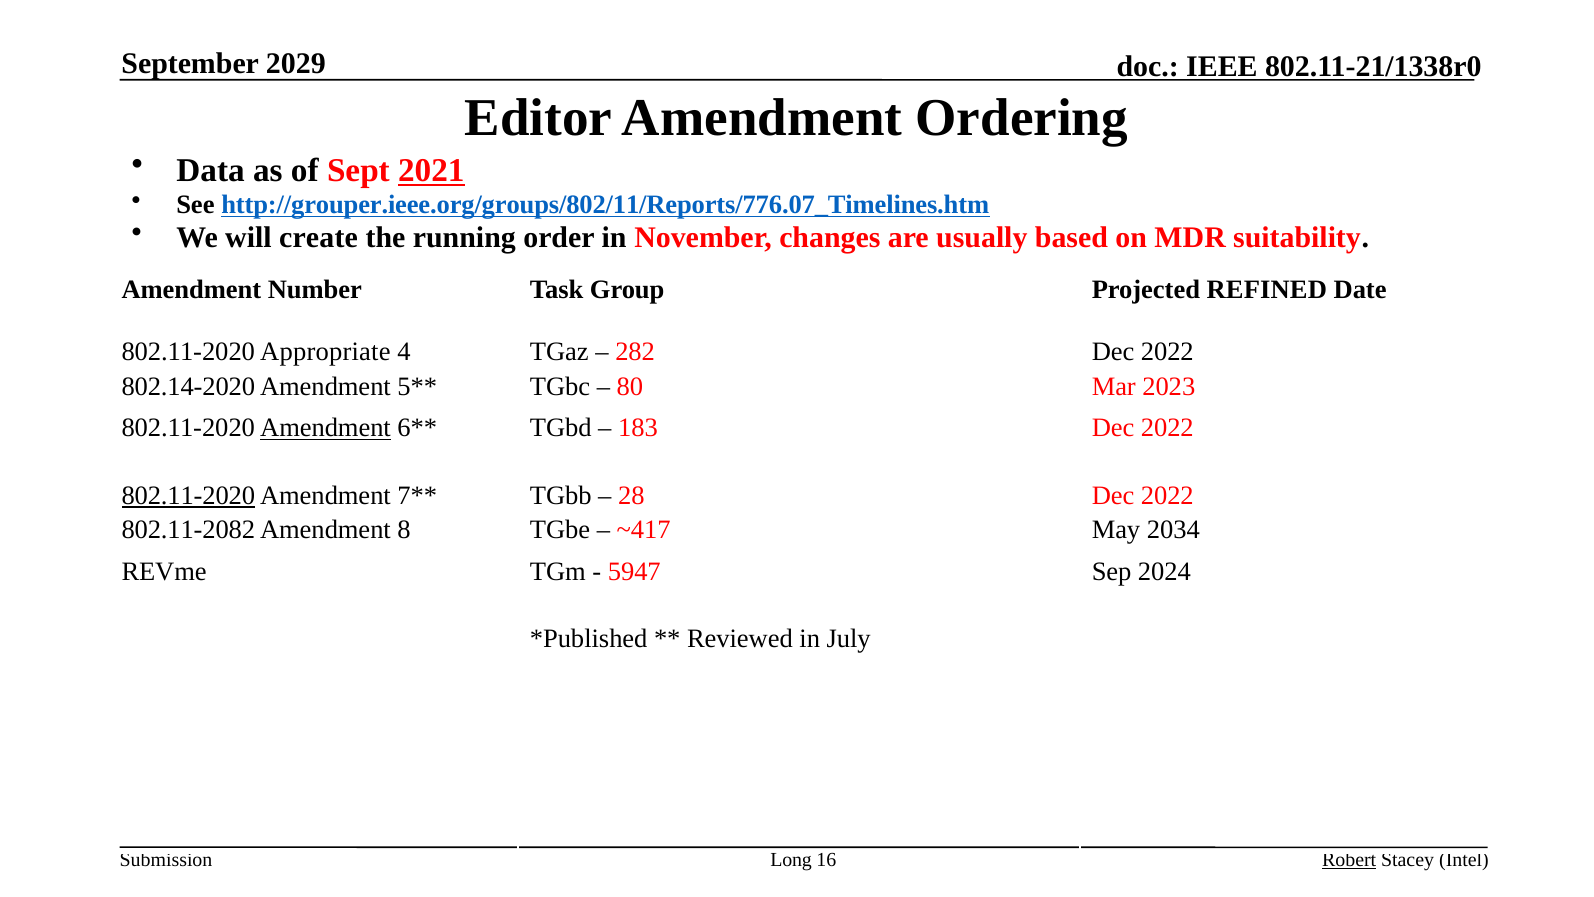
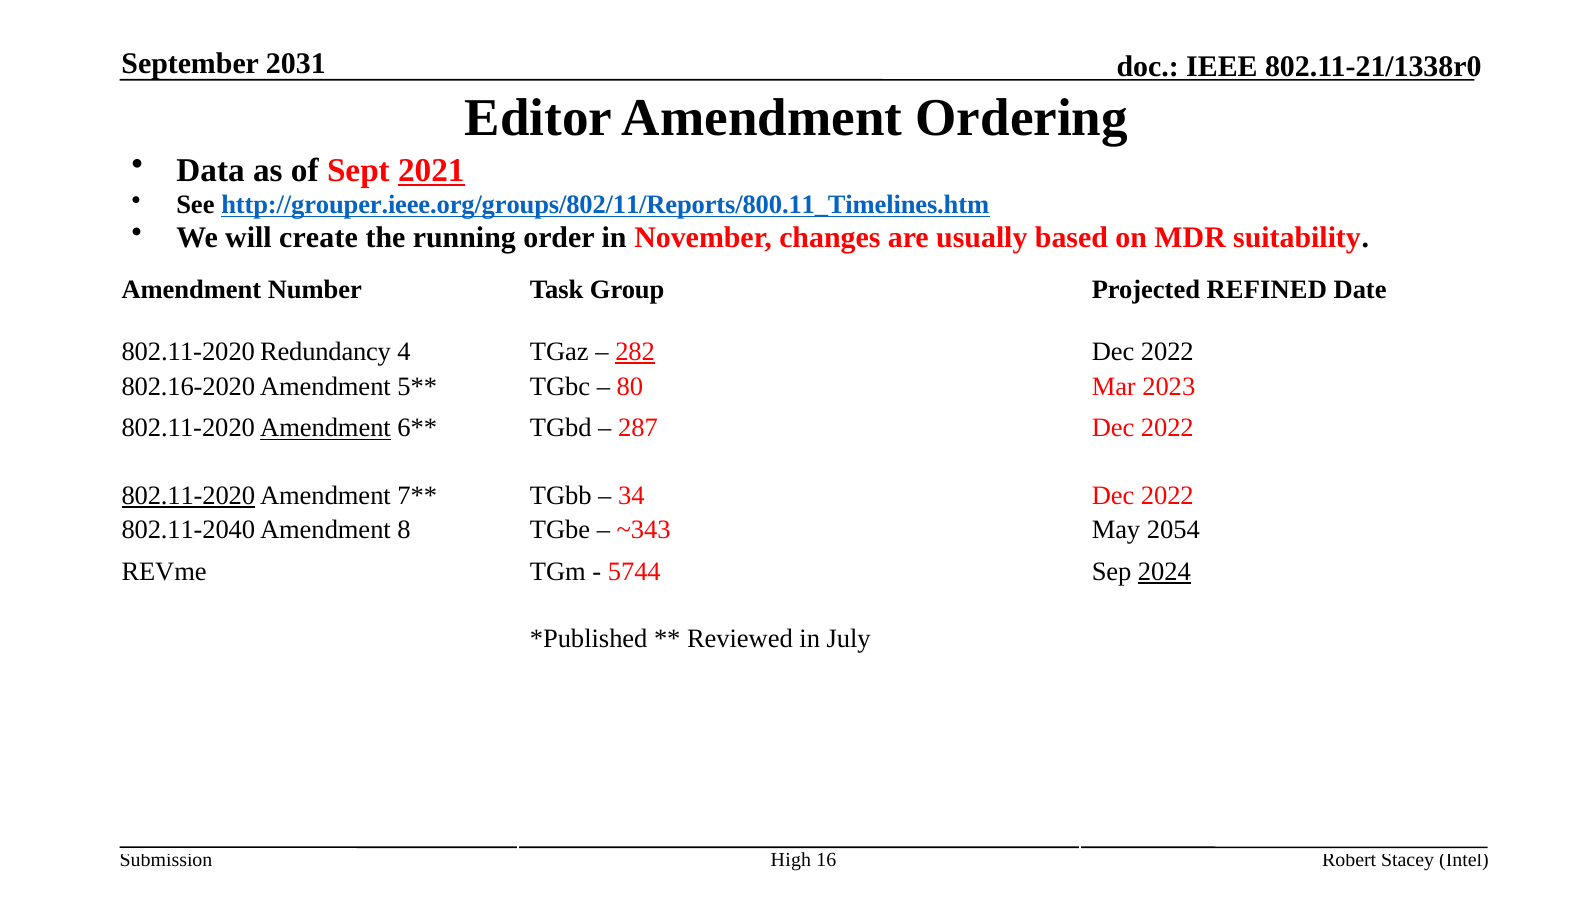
2029: 2029 -> 2031 (296, 63)
http://grouper.ieee.org/groups/802/11/Reports/776.07_Timelines.htm: http://grouper.ieee.org/groups/802/11/Reports/776.07_Timelines.htm -> http://grouper.ieee.org/groups/802/11/Reports/800.11_Timelines.htm (605, 205)
Appropriate: Appropriate -> Redundancy (326, 352)
282 underline: none -> present (635, 352)
802.14-2020: 802.14-2020 -> 802.16-2020 (188, 387)
183: 183 -> 287 (638, 428)
28: 28 -> 34 (631, 495)
802.11-2082: 802.11-2082 -> 802.11-2040 (188, 530)
~417: ~417 -> ~343 (644, 530)
2034: 2034 -> 2054 (1173, 530)
5947: 5947 -> 5744 (634, 571)
2024 underline: none -> present (1164, 571)
Long: Long -> High (791, 860)
Robert underline: present -> none (1349, 860)
